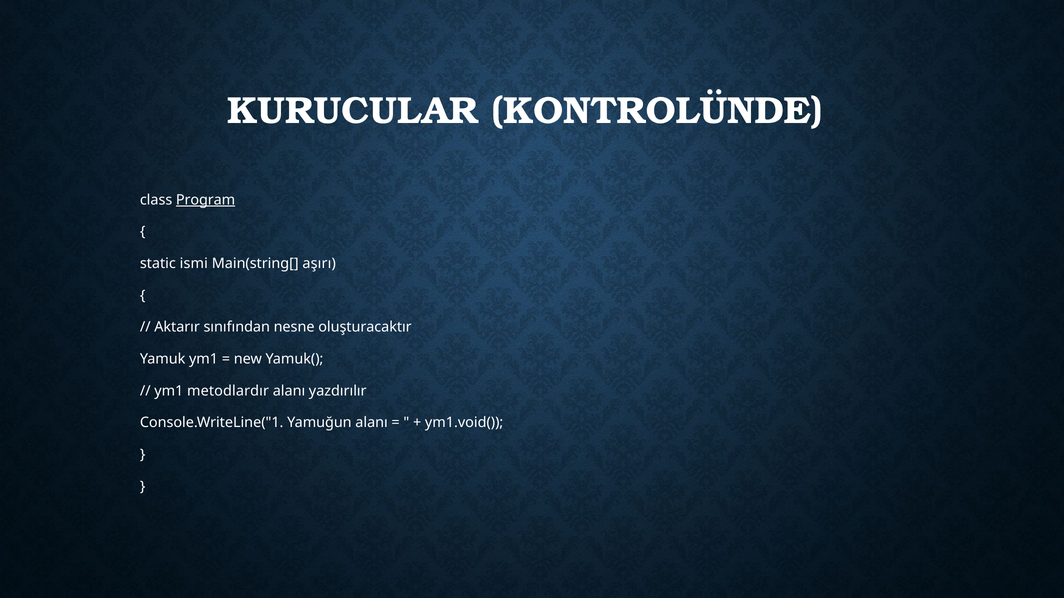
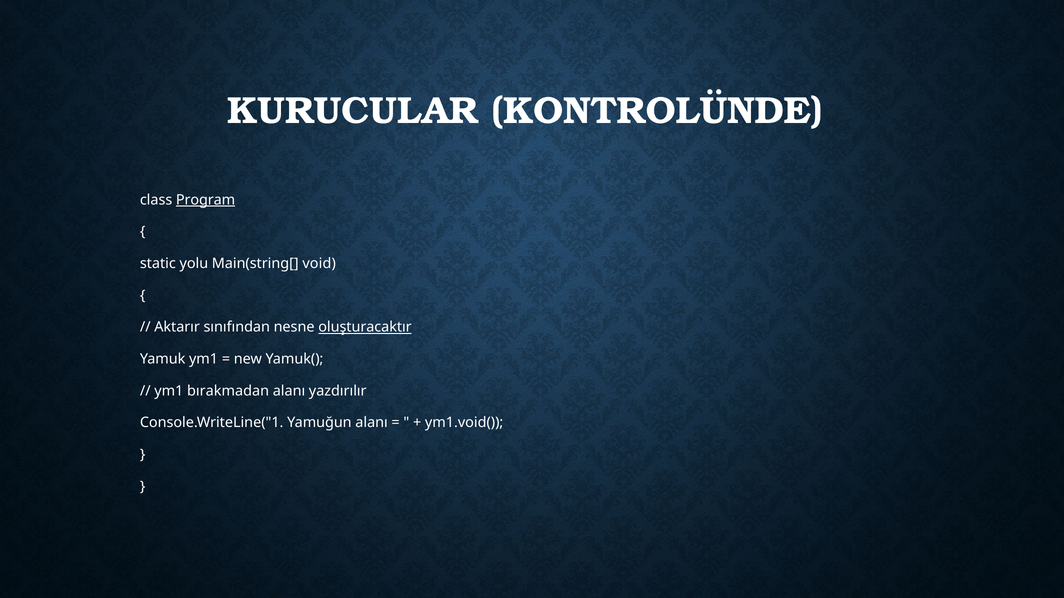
ismi: ismi -> yolu (194, 264)
aşırı: aşırı -> void (319, 264)
oluşturacaktır underline: none -> present (365, 327)
metodlardır: metodlardır -> bırakmadan (228, 391)
